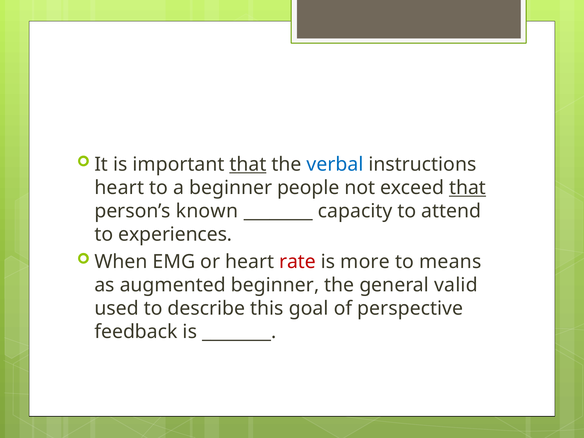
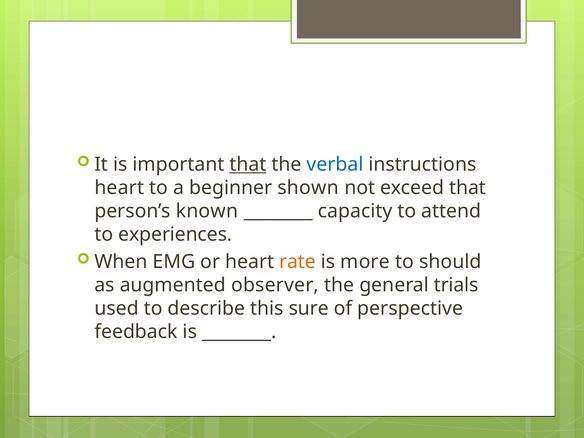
people: people -> shown (308, 188)
that underline: present -> none (468, 188)
rate colour: red -> orange (298, 262)
means: means -> should (450, 262)
augmented beginner: beginner -> observer (275, 285)
valid: valid -> trials (456, 285)
goal: goal -> sure (309, 308)
